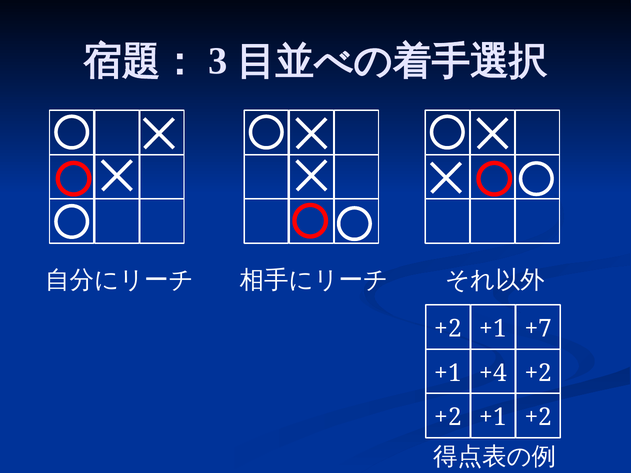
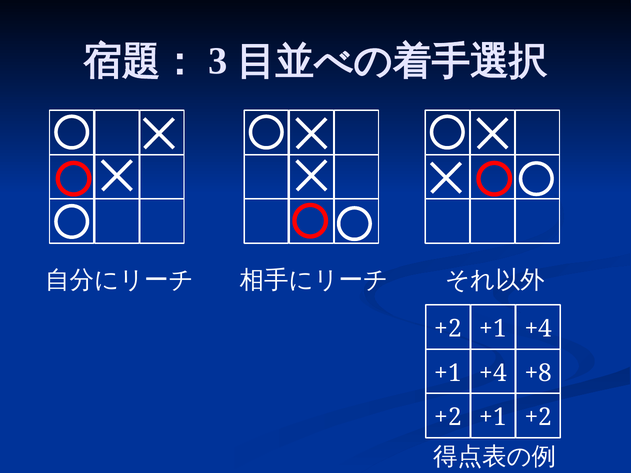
+2 +1 +7: +7 -> +4 (538, 329)
+4 +2: +2 -> +8 (538, 373)
